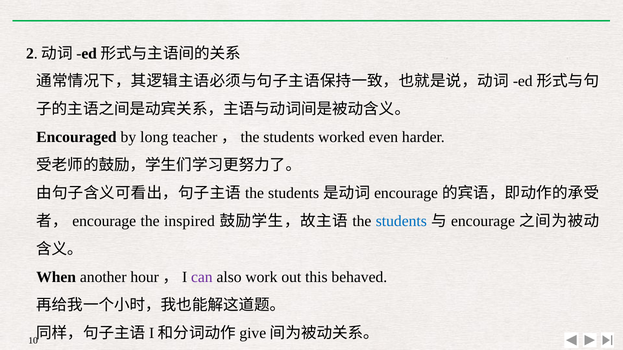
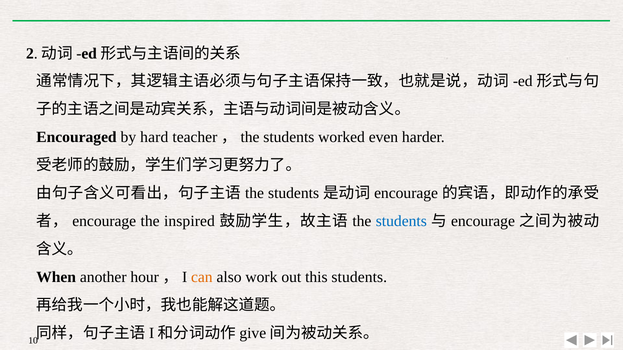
long: long -> hard (154, 137)
can colour: purple -> orange (202, 278)
this behaved: behaved -> students (359, 278)
